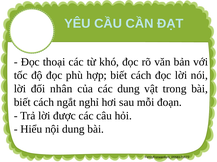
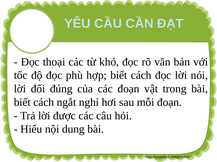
nhân: nhân -> đúng (61, 89)
các dung: dung -> đoạn (129, 89)
